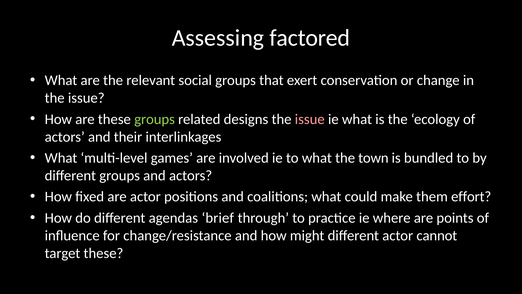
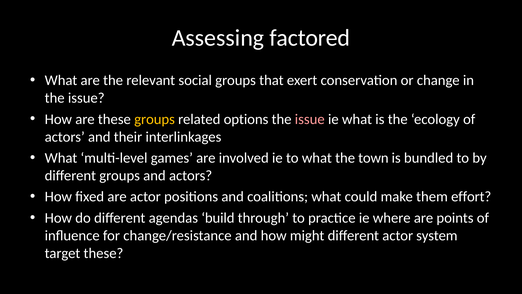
groups colour: light green -> yellow (155, 119)
designs: designs -> options (246, 119)
brief: brief -> build (218, 218)
cannot: cannot -> system (437, 235)
